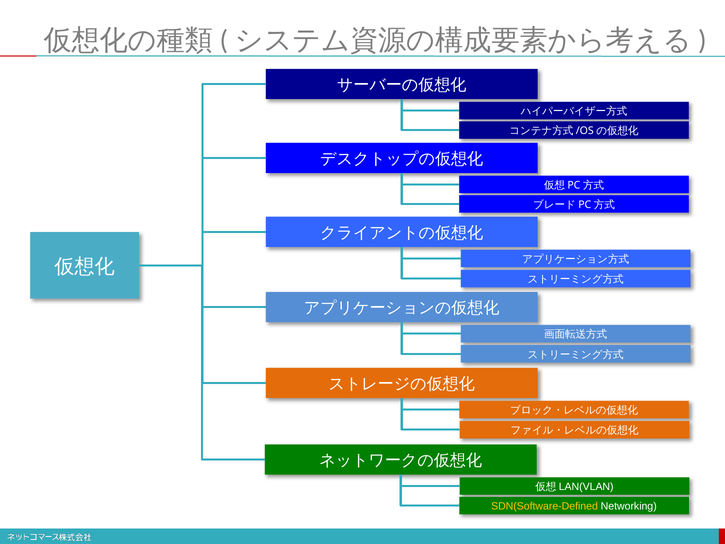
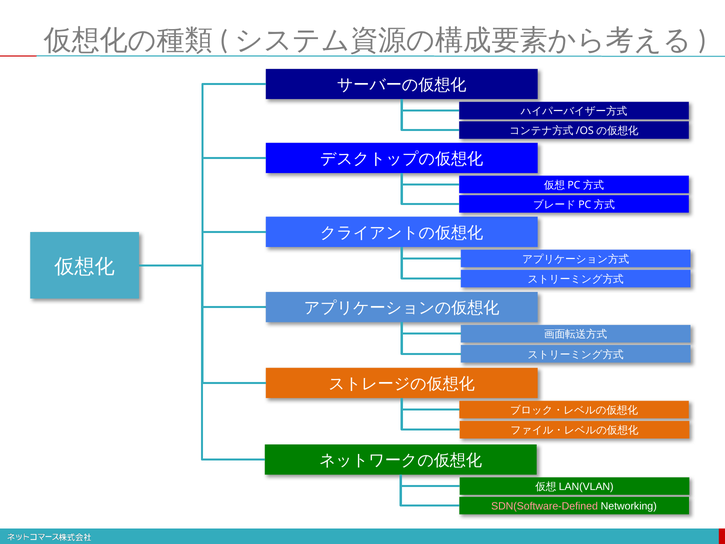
SDN(Software-Defined colour: yellow -> pink (545, 506)
